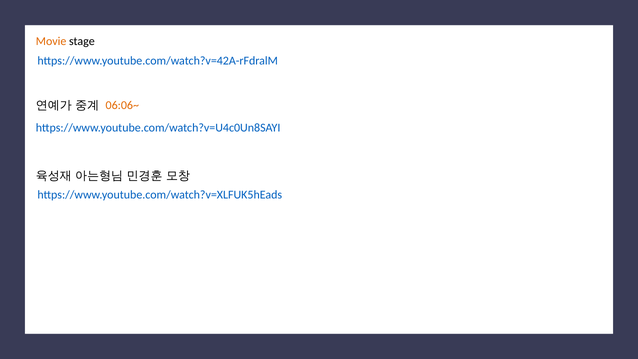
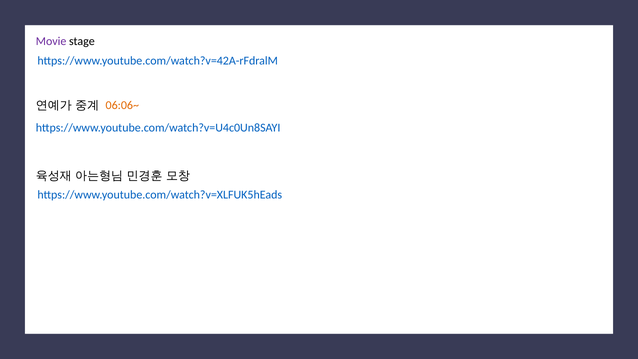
Movie colour: orange -> purple (51, 41)
